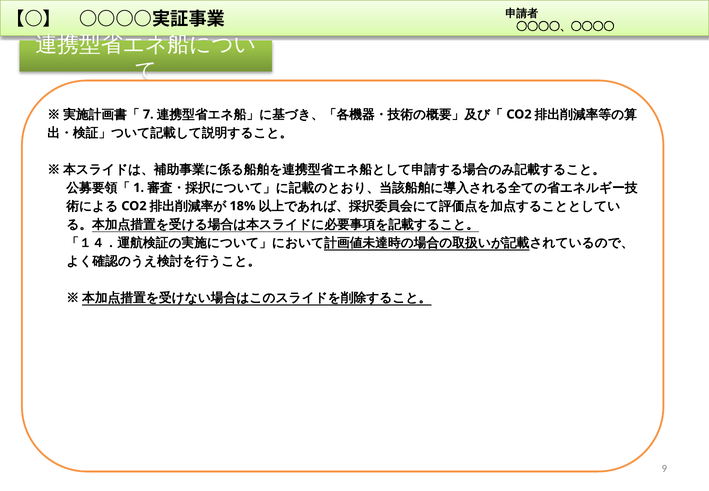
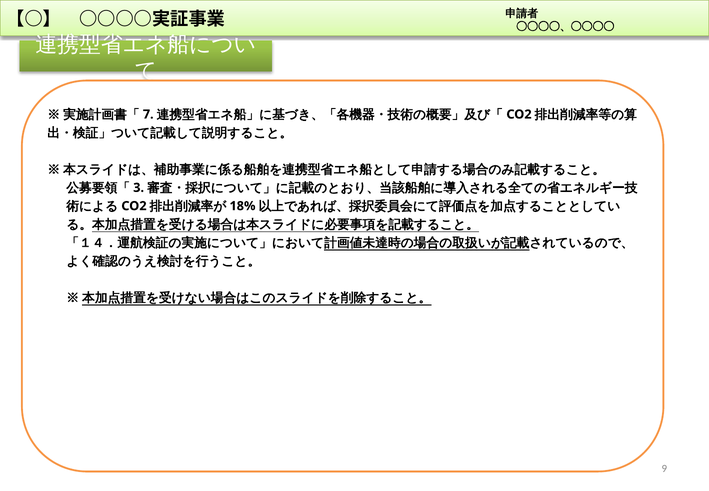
1: 1 -> 3 (139, 188)
